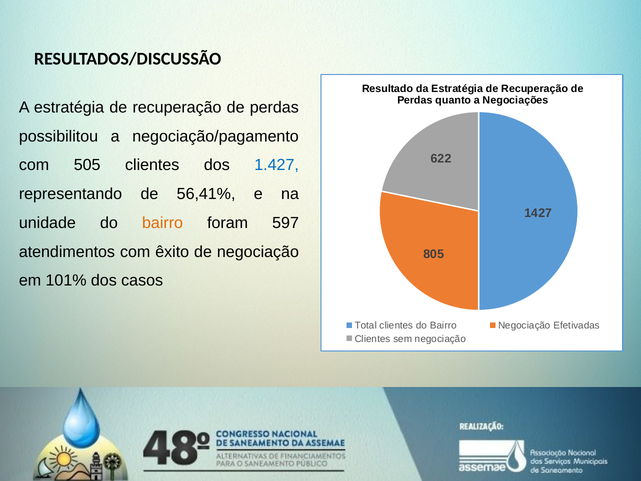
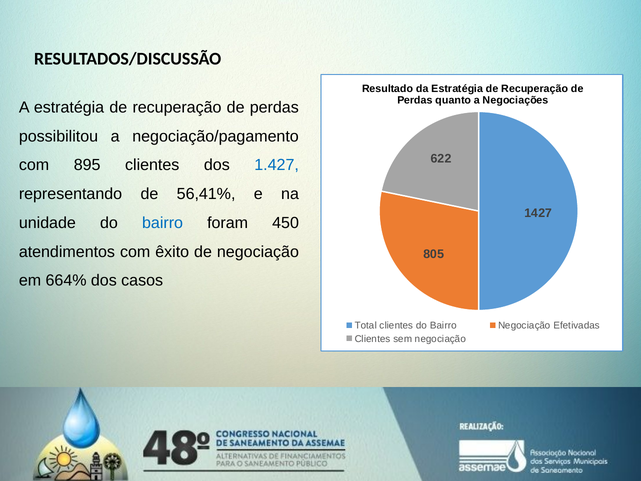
505: 505 -> 895 (87, 165)
bairro colour: orange -> blue (163, 223)
597: 597 -> 450 (286, 223)
101%: 101% -> 664% (66, 280)
